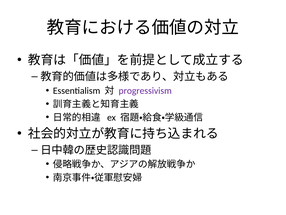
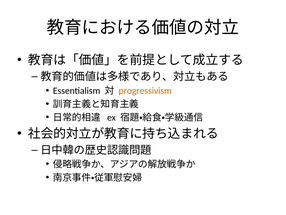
progressivism colour: purple -> orange (145, 91)
